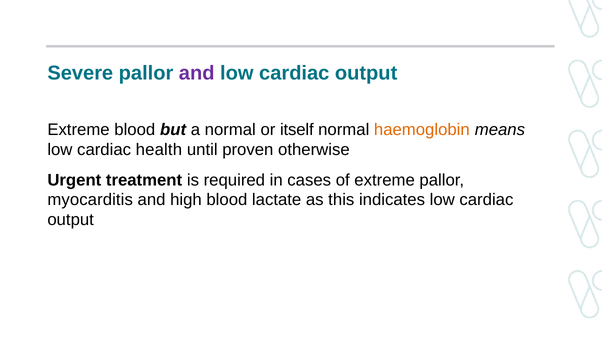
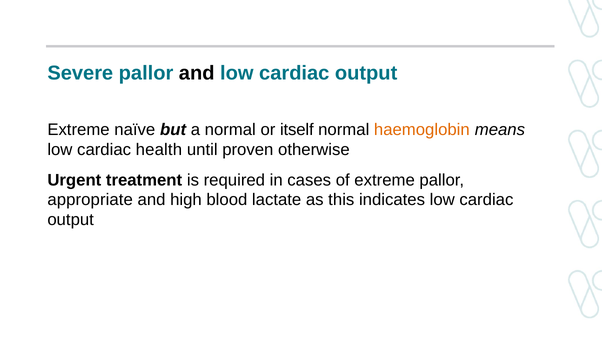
and colour: purple -> black (197, 73)
Extreme blood: blood -> naïve (135, 130)
myocarditis: myocarditis -> appropriate (90, 200)
